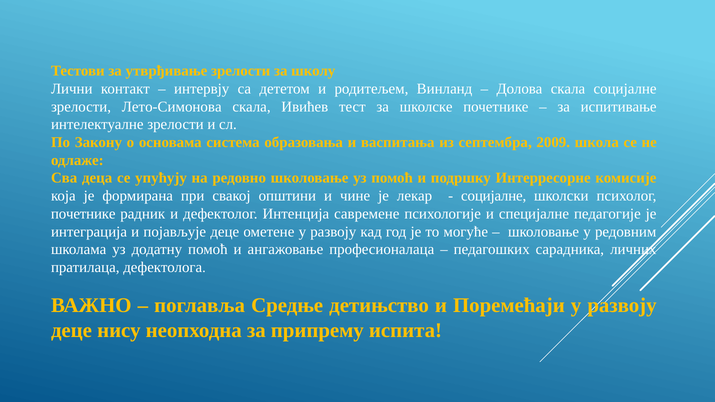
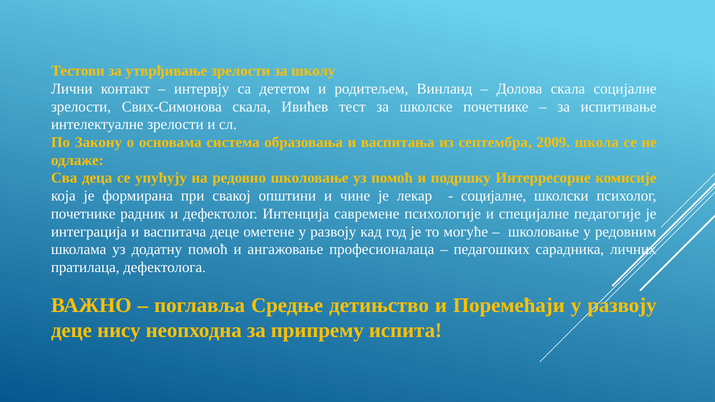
Лето-Симонова: Лето-Симонова -> Свих-Симонова (172, 107)
појављује: појављује -> васпитача (175, 232)
